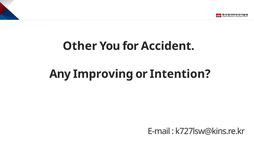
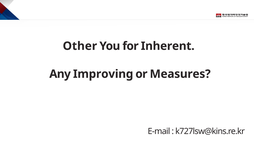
Accident: Accident -> Inherent (168, 46)
Intention: Intention -> Measures (180, 74)
